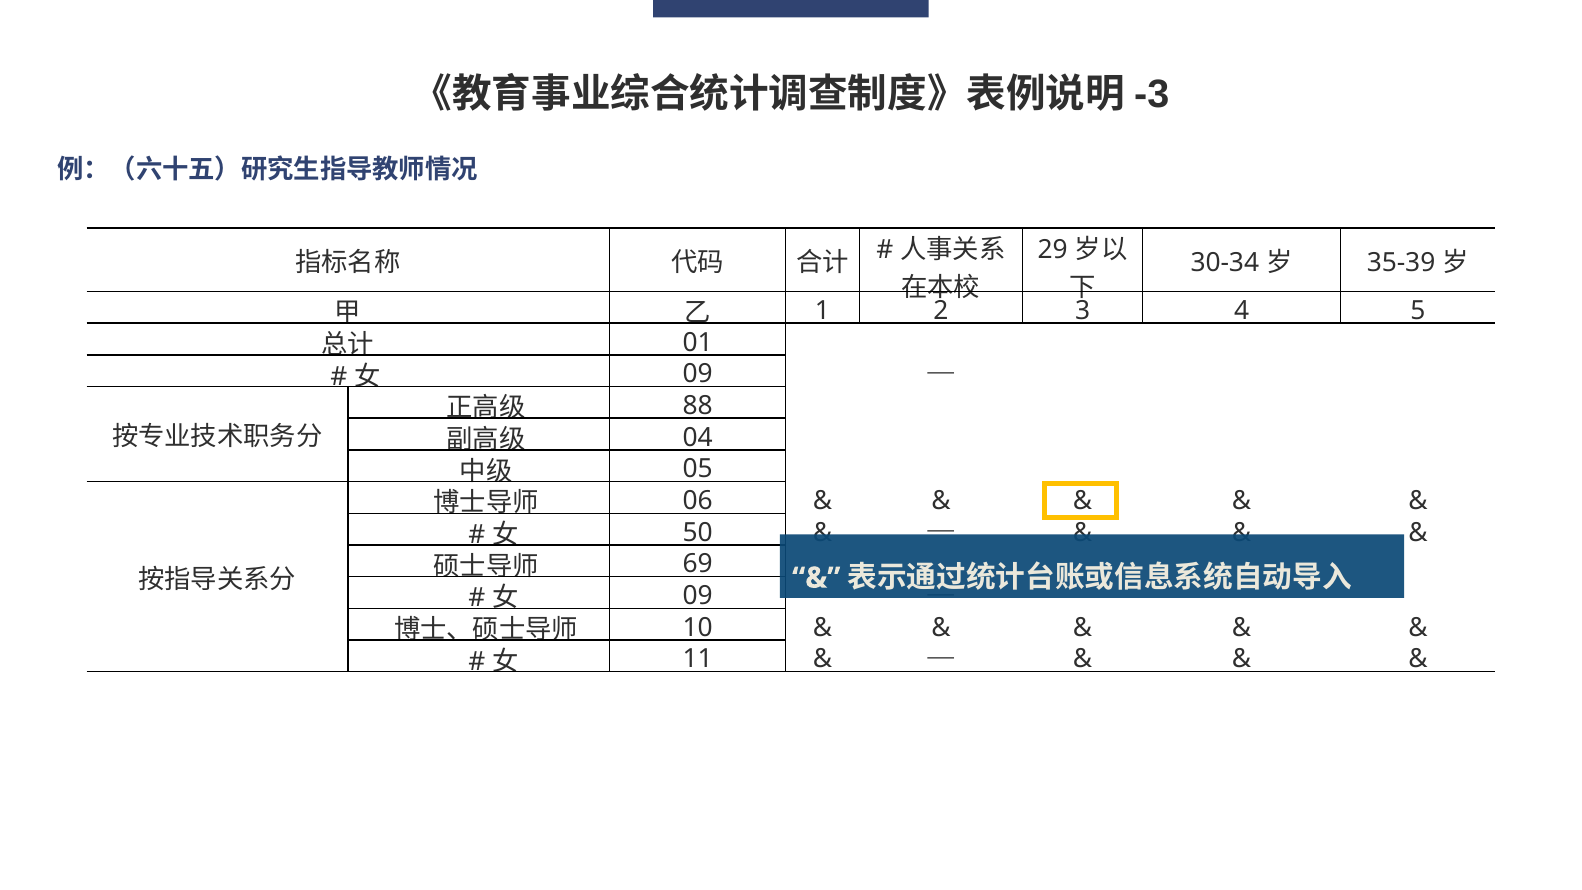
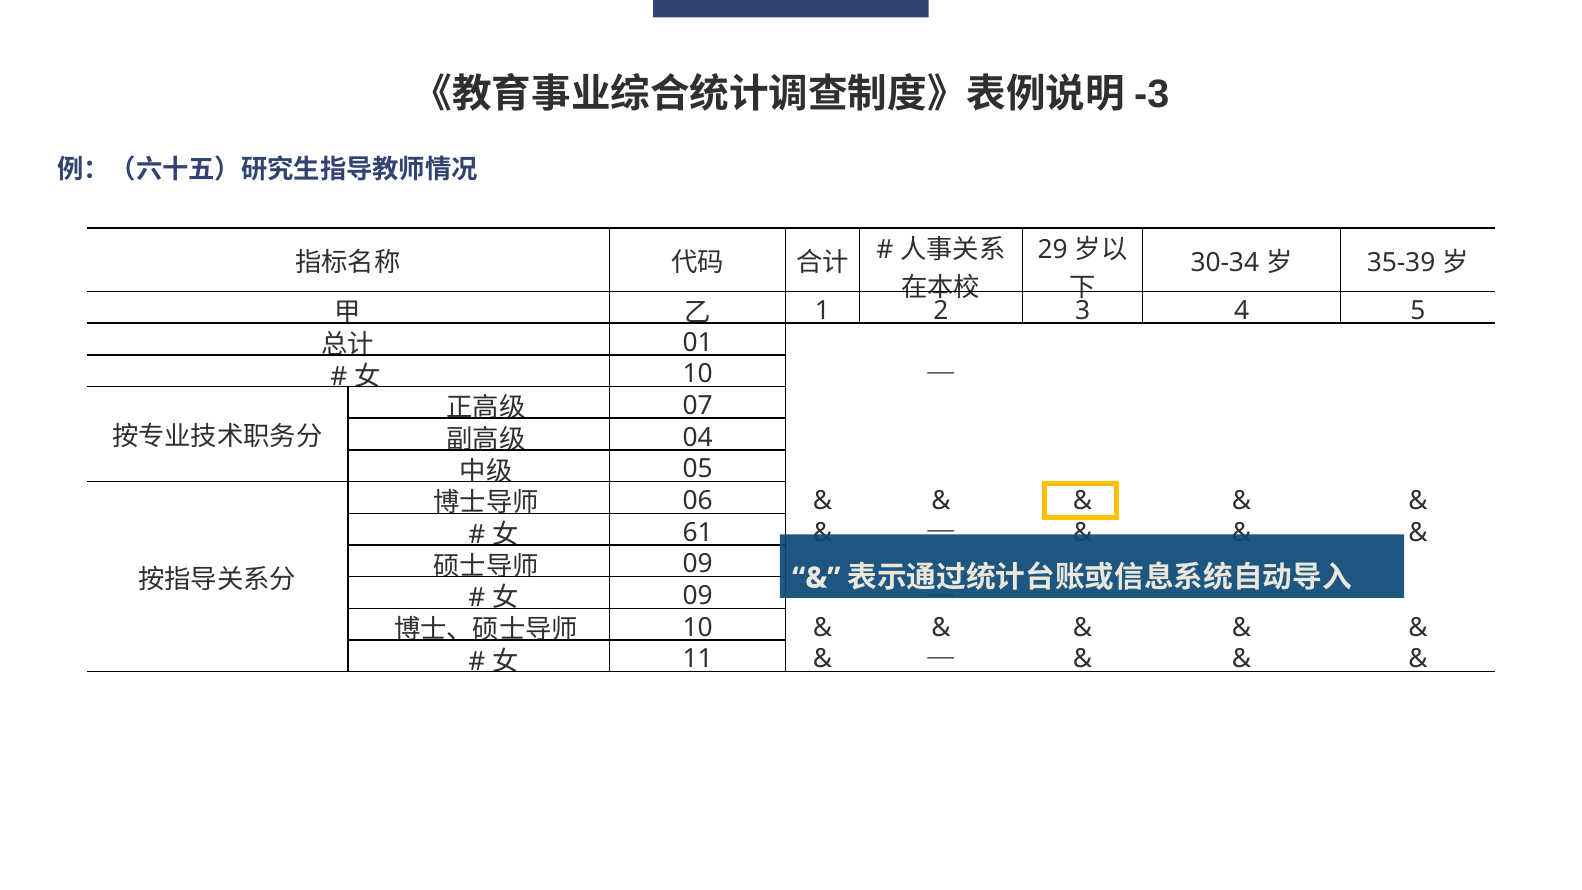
09: 09 -> 10 (698, 374)
88: 88 -> 07 (698, 406)
50: 50 -> 61 (698, 532)
69: 69 -> 09 (698, 564)
